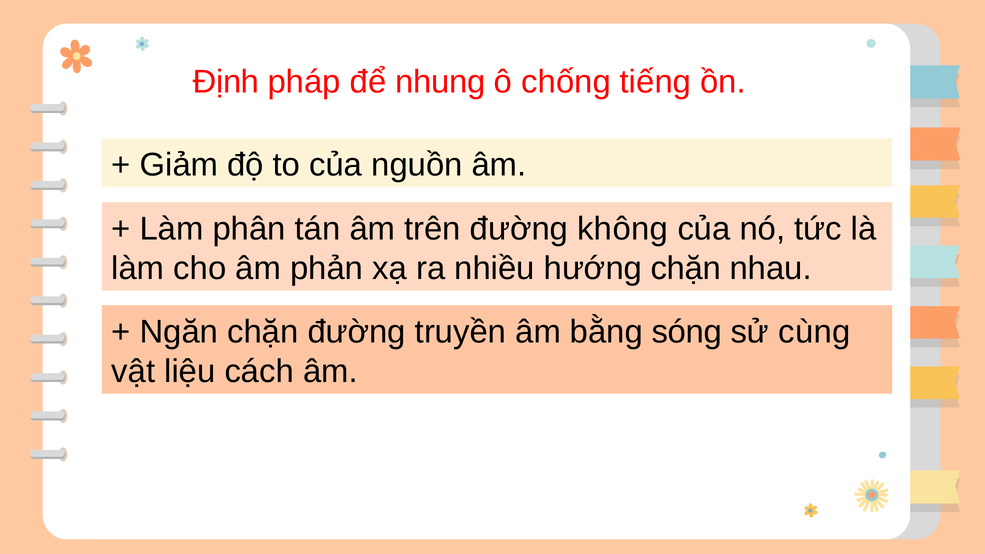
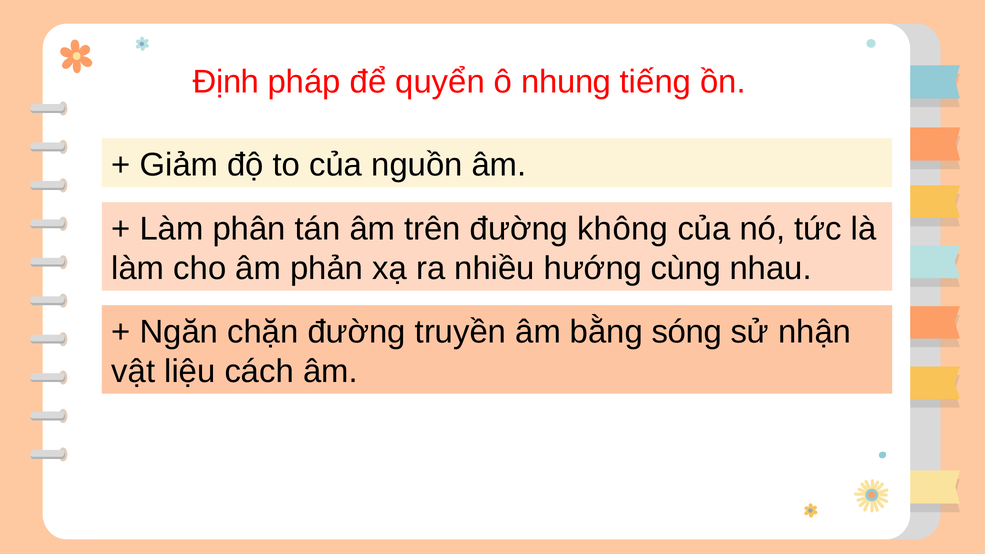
nhung: nhung -> quyển (440, 82)
chống: chống -> nhung (566, 82)
hướng chặn: chặn -> cùng (686, 268)
cùng: cùng -> nhận (815, 332)
